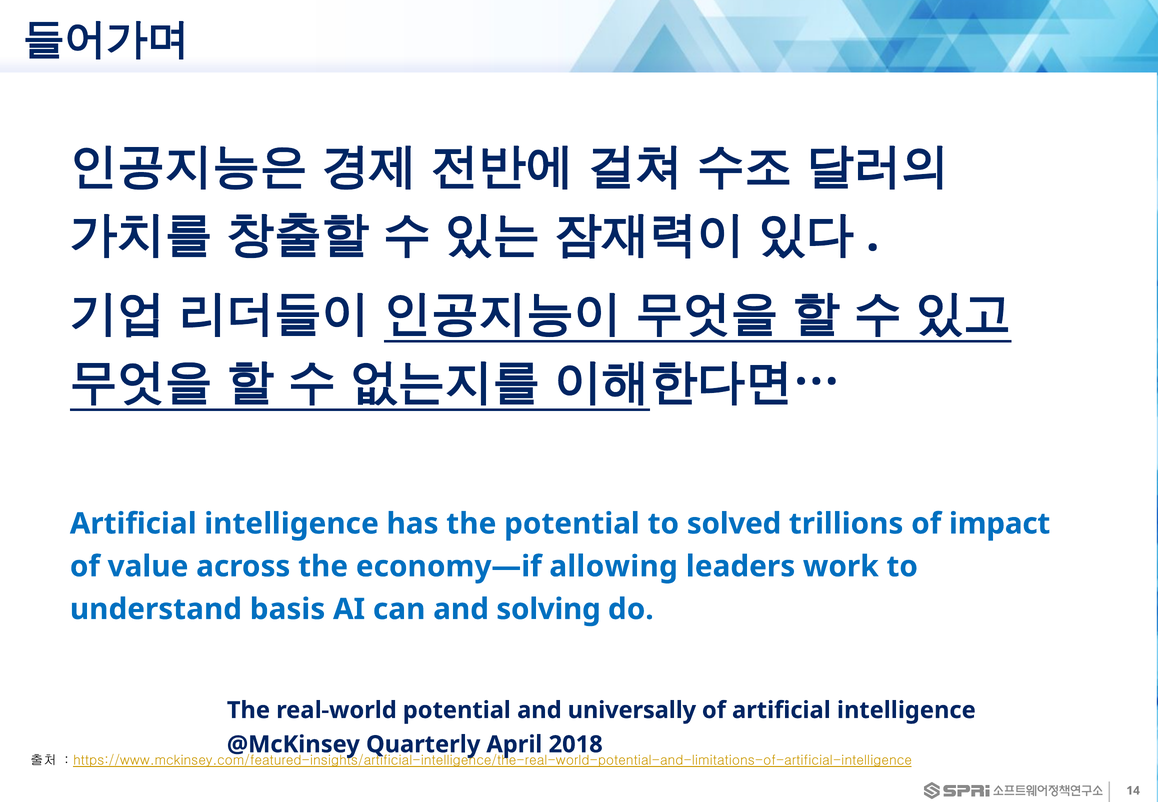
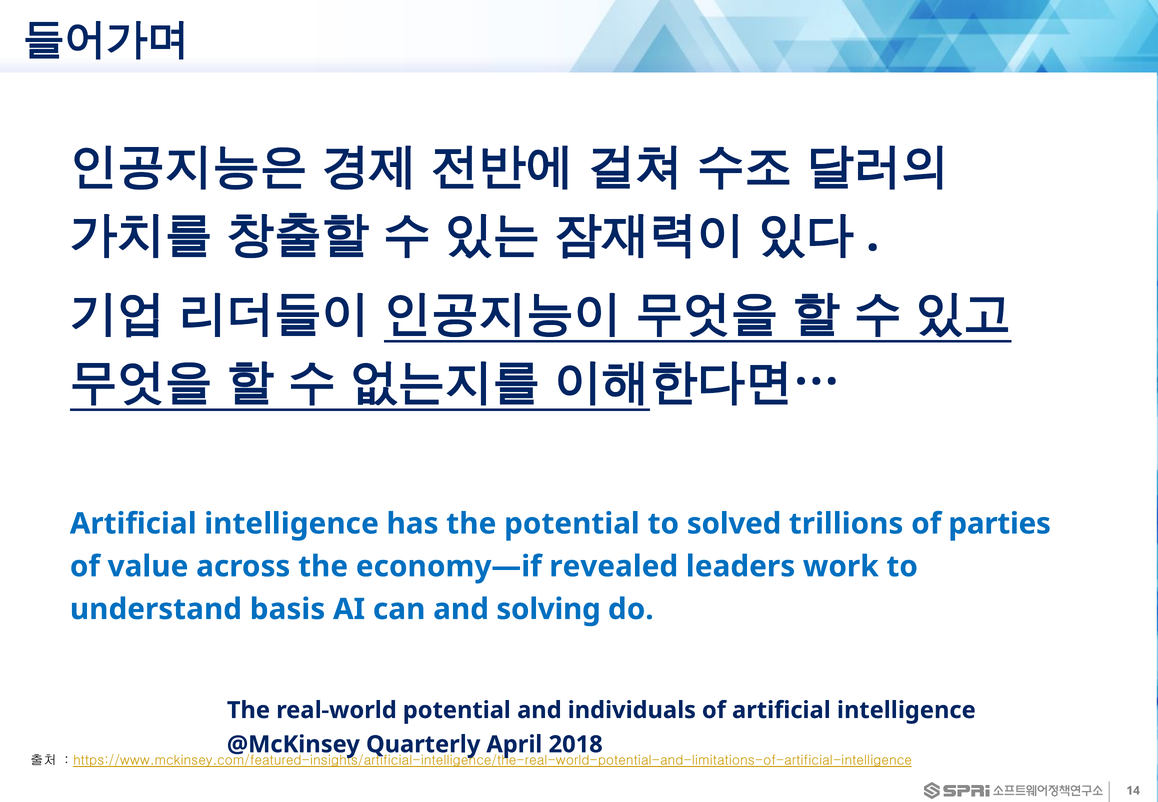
impact: impact -> parties (1000, 524)
allowing: allowing -> revealed (614, 566)
universally: universally -> individuals (632, 710)
